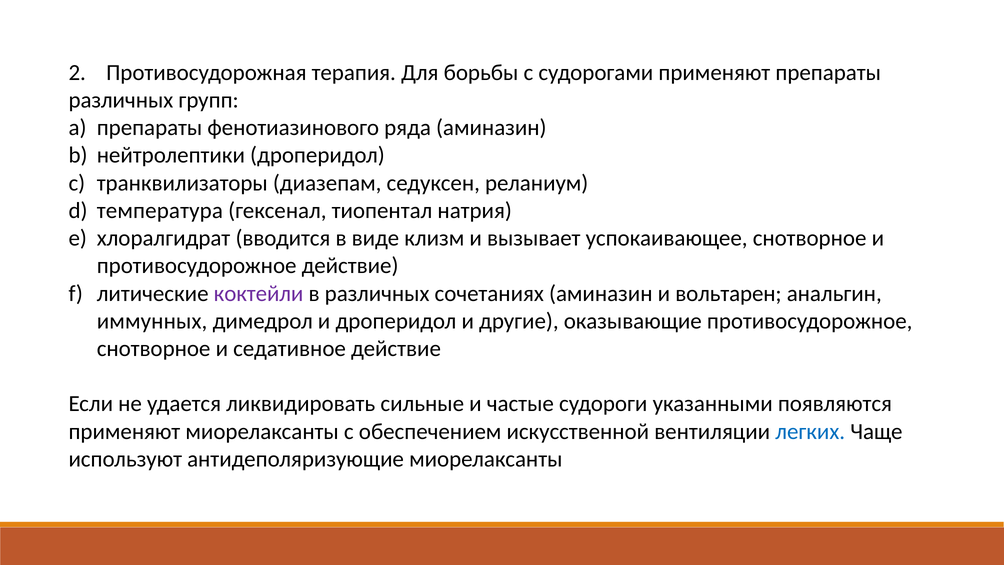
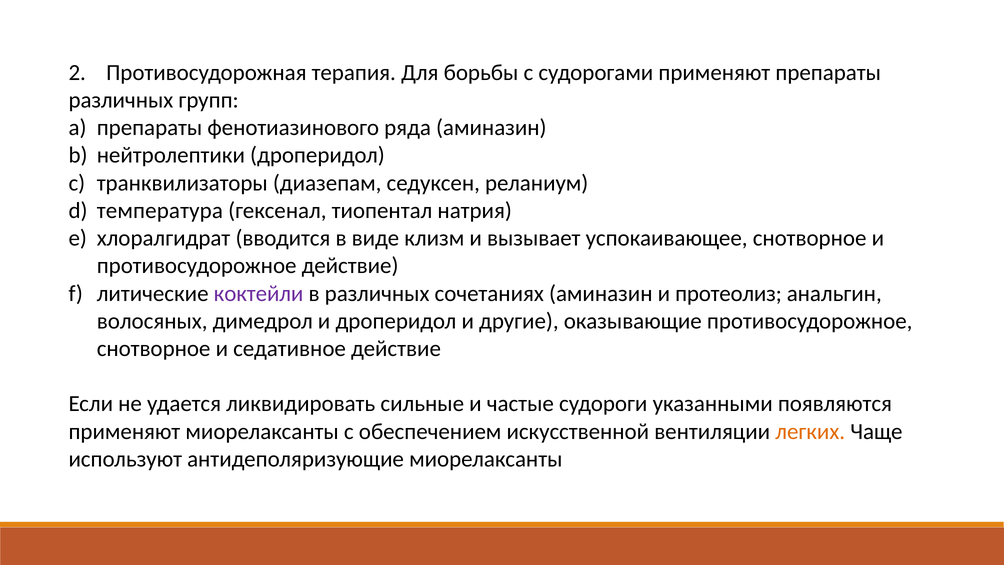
вольтарен: вольтарен -> протеолиз (728, 293)
иммунных: иммунных -> волосяных (152, 321)
легких colour: blue -> orange (810, 431)
